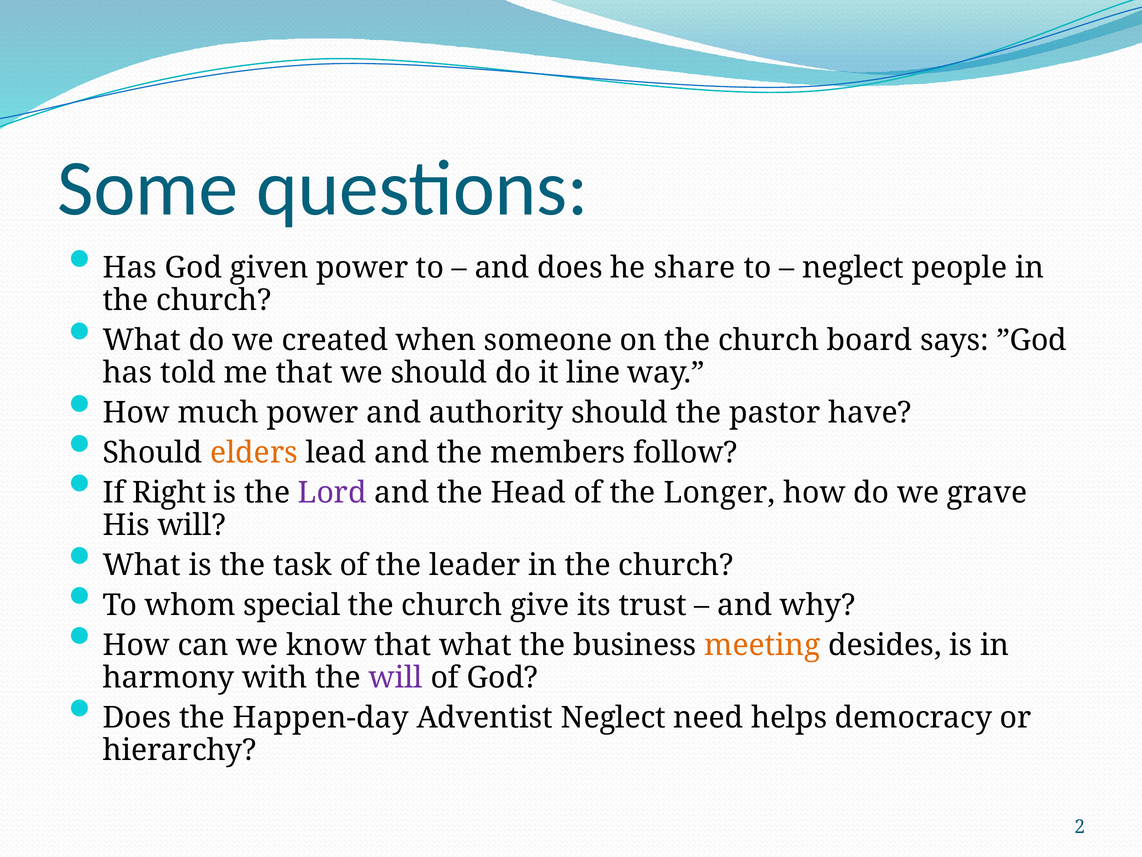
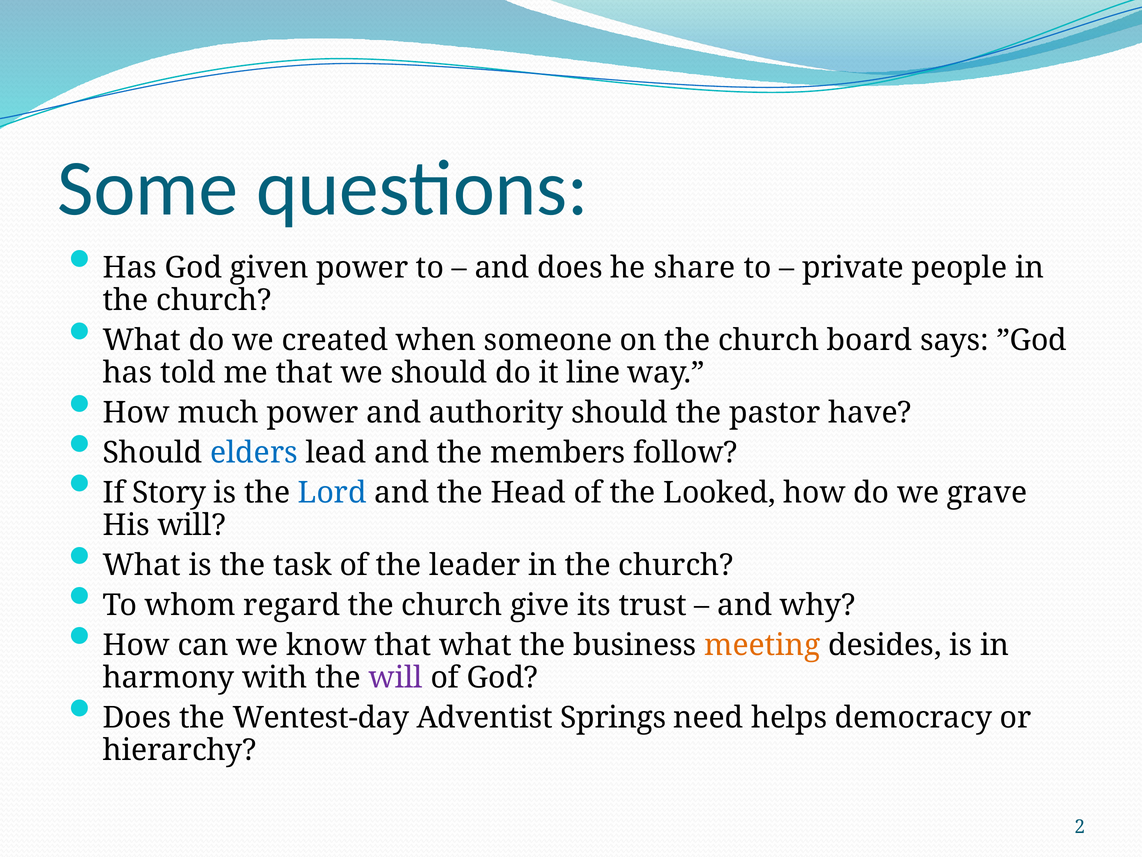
neglect: neglect -> private (853, 268)
elders colour: orange -> blue (254, 452)
Right: Right -> Story (169, 492)
Lord colour: purple -> blue (332, 492)
Longer: Longer -> Looked (720, 492)
special: special -> regard (292, 605)
Happen-day: Happen-day -> Wentest-day (321, 717)
Adventist Neglect: Neglect -> Springs (613, 717)
